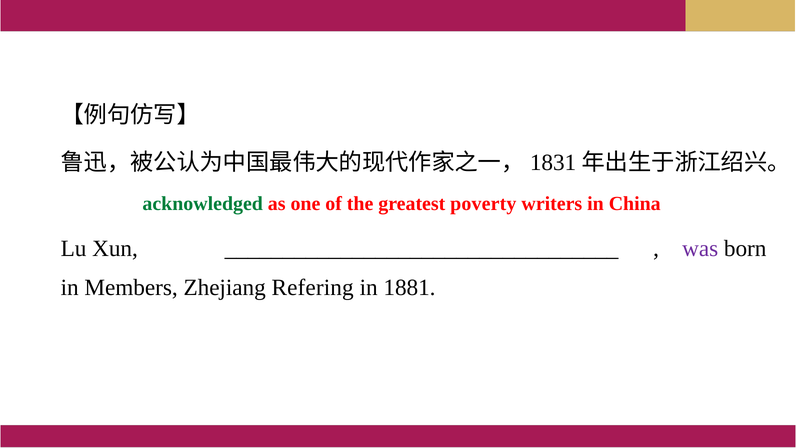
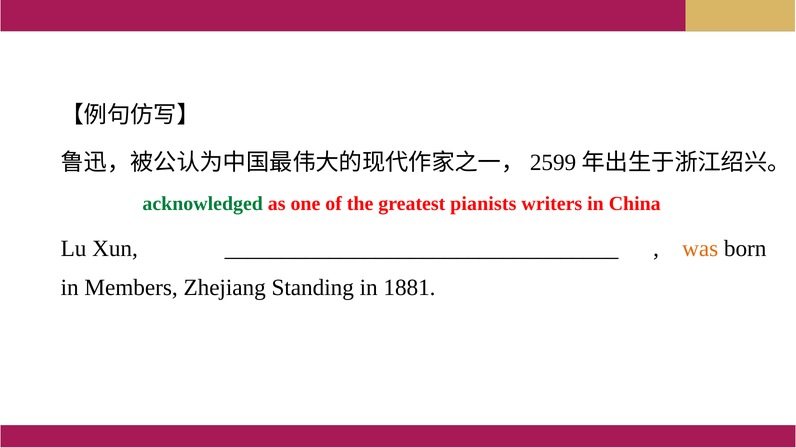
1831: 1831 -> 2599 (553, 162)
poverty: poverty -> pianists (483, 204)
was colour: purple -> orange (700, 249)
Refering: Refering -> Standing (313, 287)
